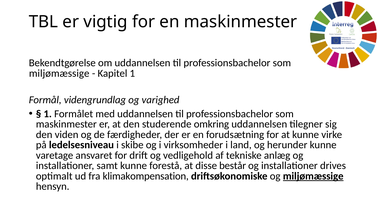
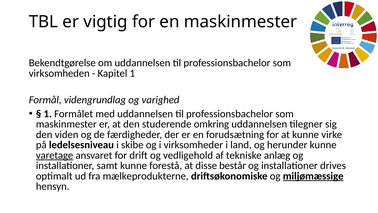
miljømæssige: miljømæssige -> virksomheden (59, 73)
varetage underline: none -> present (55, 155)
klimakompensation: klimakompensation -> mælkeprodukterne (146, 176)
